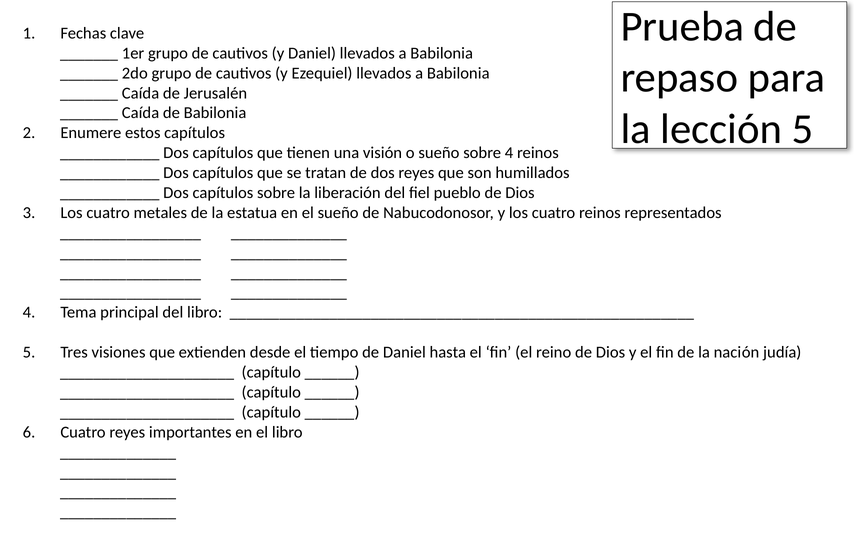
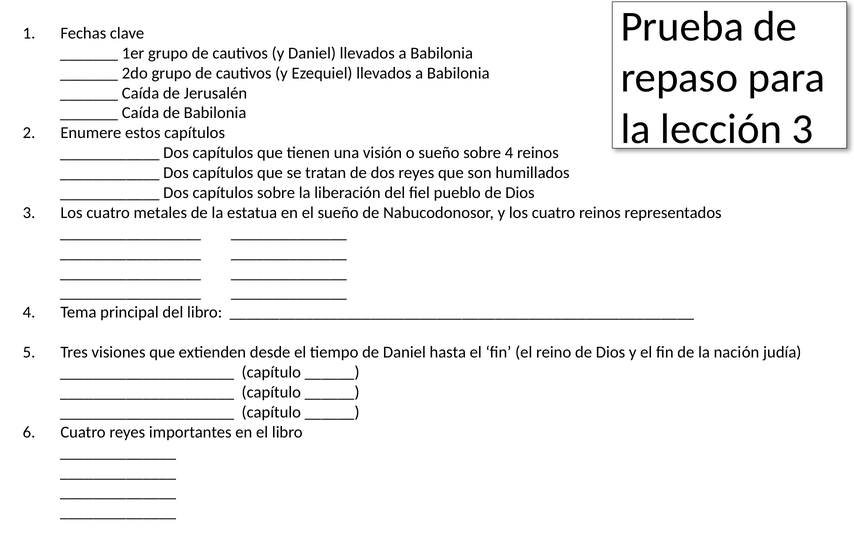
lección 5: 5 -> 3 (803, 129)
